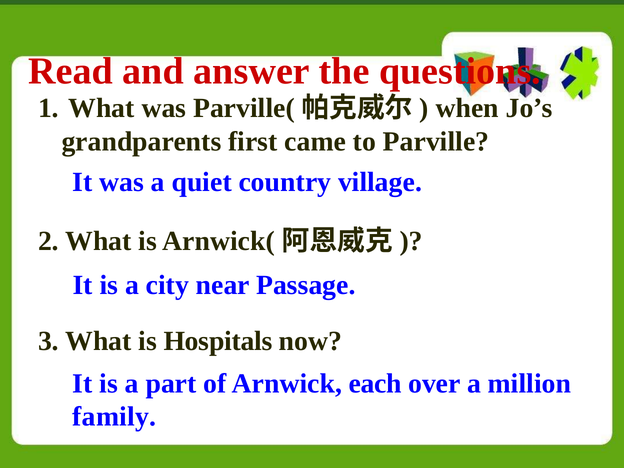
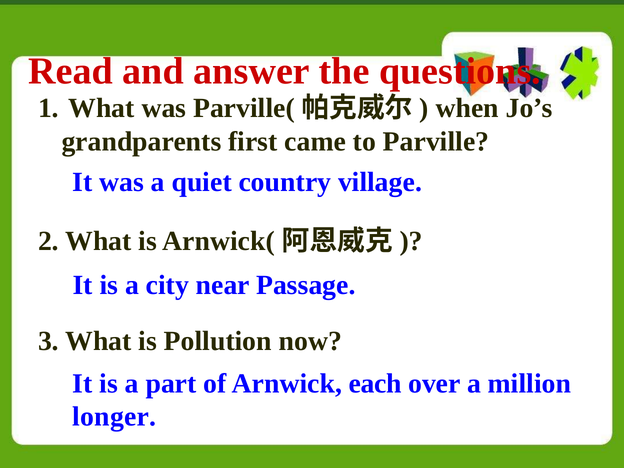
Hospitals: Hospitals -> Pollution (218, 341)
family: family -> longer (114, 417)
